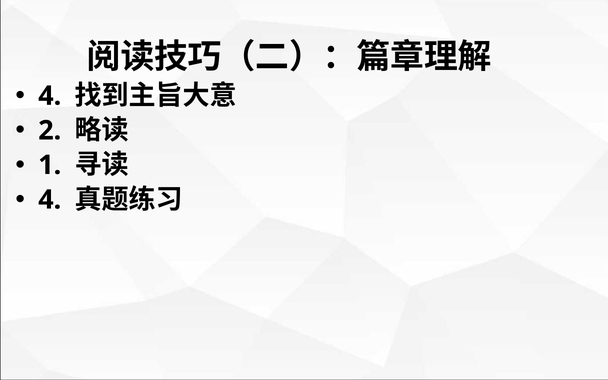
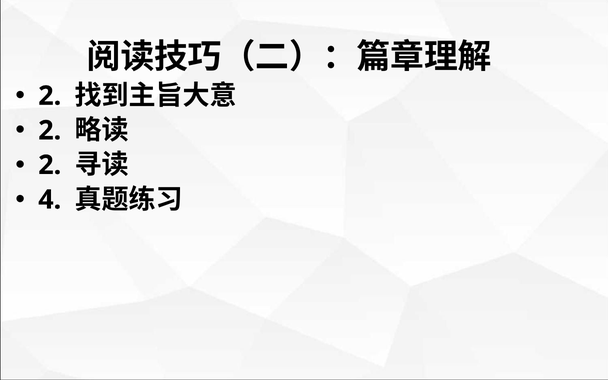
4: 4 -> 2 (50, 96)
1: 1 -> 2 (50, 165)
